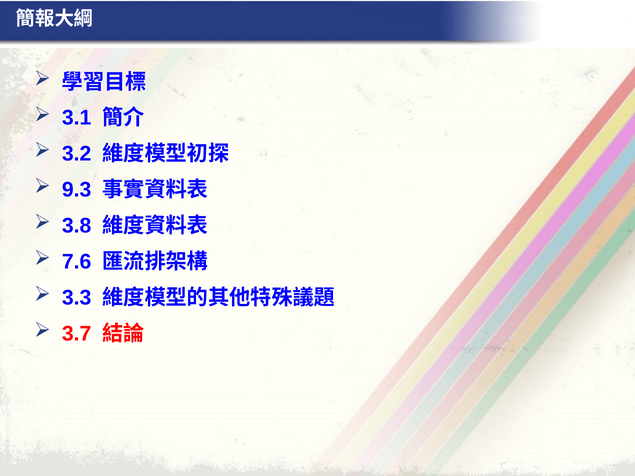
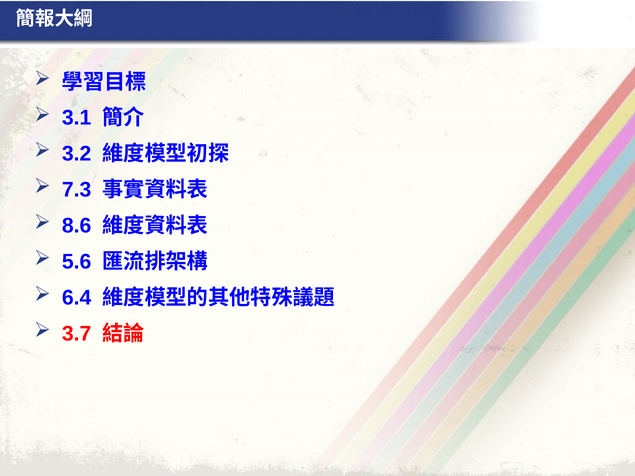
9.3: 9.3 -> 7.3 (77, 190)
3.8: 3.8 -> 8.6 (77, 226)
7.6: 7.6 -> 5.6 (77, 262)
3.3: 3.3 -> 6.4 (77, 298)
